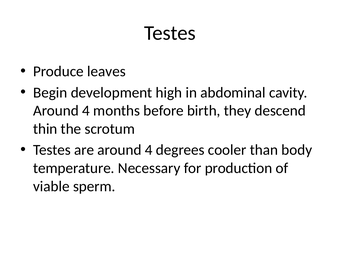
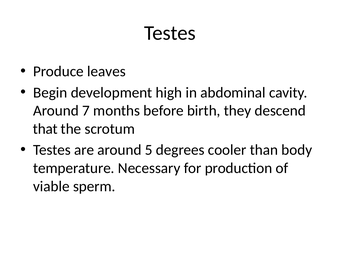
4: 4 -> 7 (86, 111)
thin: thin -> that (45, 129)
are around 4: 4 -> 5 (149, 150)
